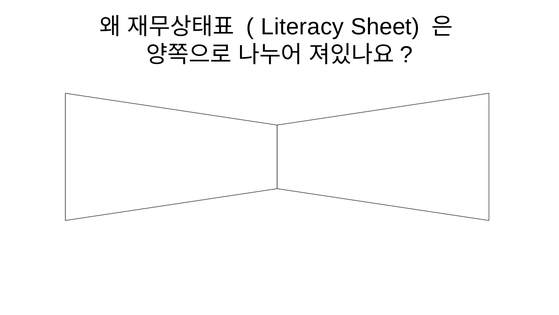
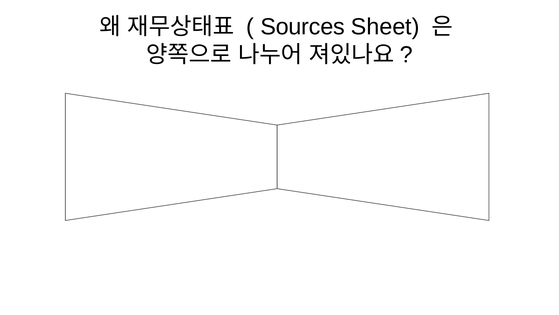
Literacy: Literacy -> Sources (303, 27)
